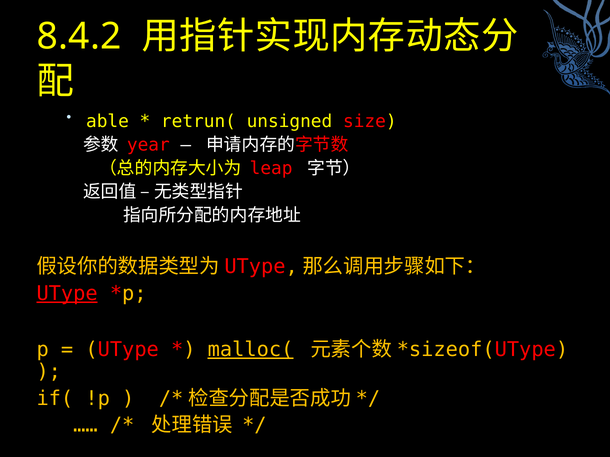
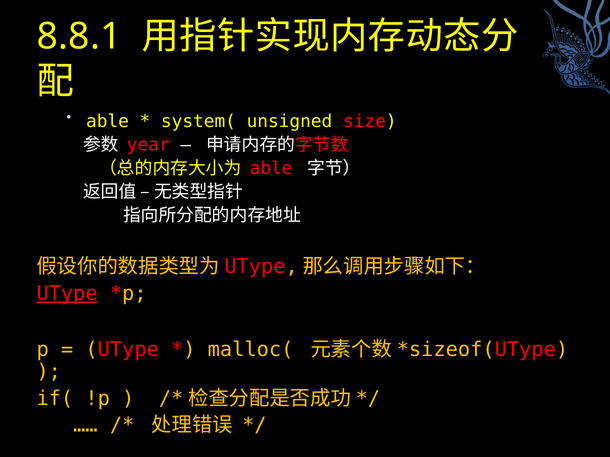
8.4.2: 8.4.2 -> 8.8.1 (79, 37)
retrun(: retrun( -> system( (198, 122)
leap: leap -> able (271, 169)
malloc( underline: present -> none (251, 350)
